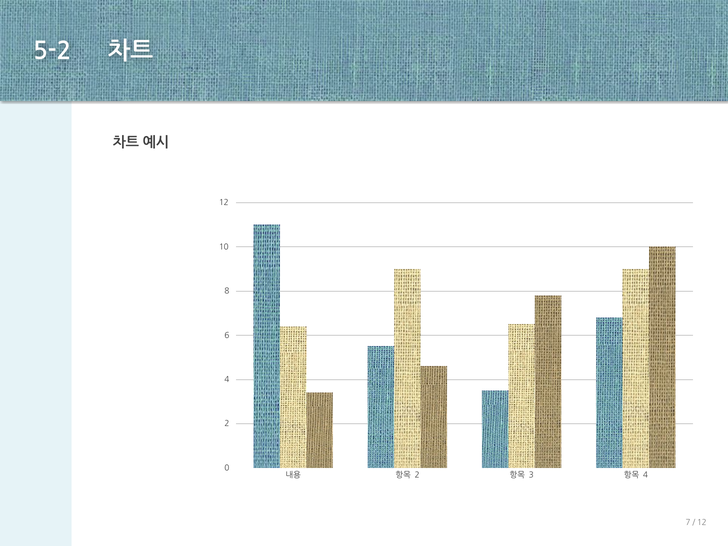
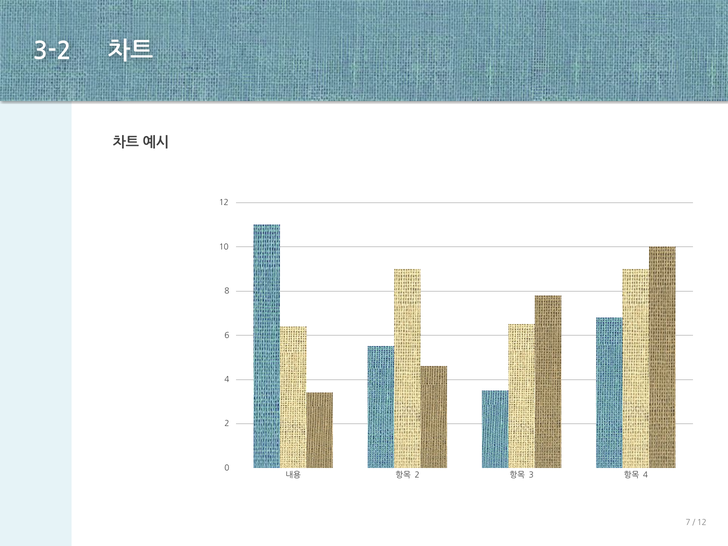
5-2: 5-2 -> 3-2 (52, 51)
